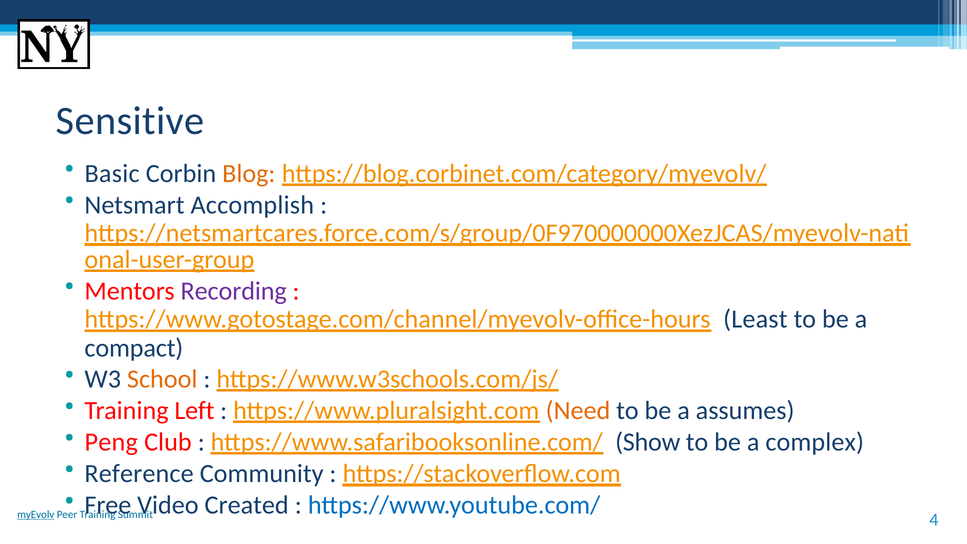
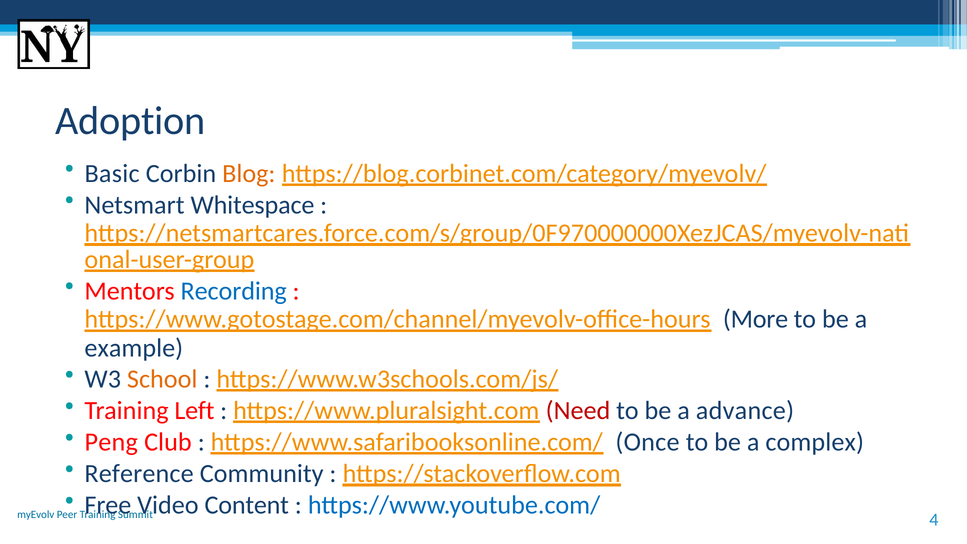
Sensitive: Sensitive -> Adoption (130, 121)
Accomplish: Accomplish -> Whitespace (252, 205)
Recording colour: purple -> blue (234, 291)
Least: Least -> More (756, 319)
compact: compact -> example (134, 348)
Need colour: orange -> red (578, 411)
assumes: assumes -> advance (745, 411)
Show: Show -> Once (647, 442)
Created: Created -> Content (247, 505)
myEvolv underline: present -> none (36, 514)
